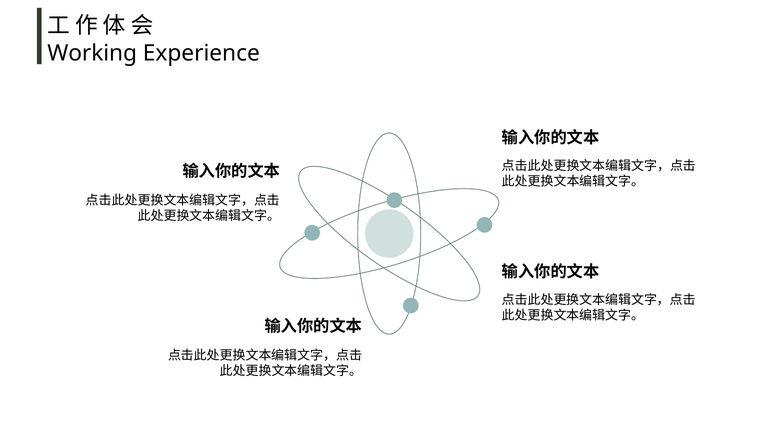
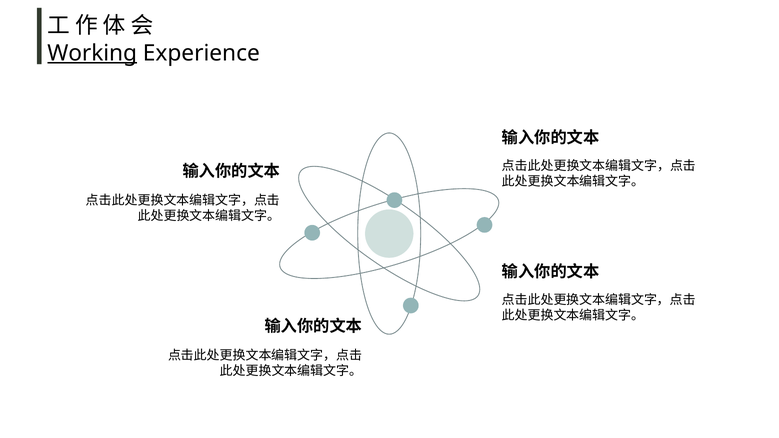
Working underline: none -> present (92, 53)
